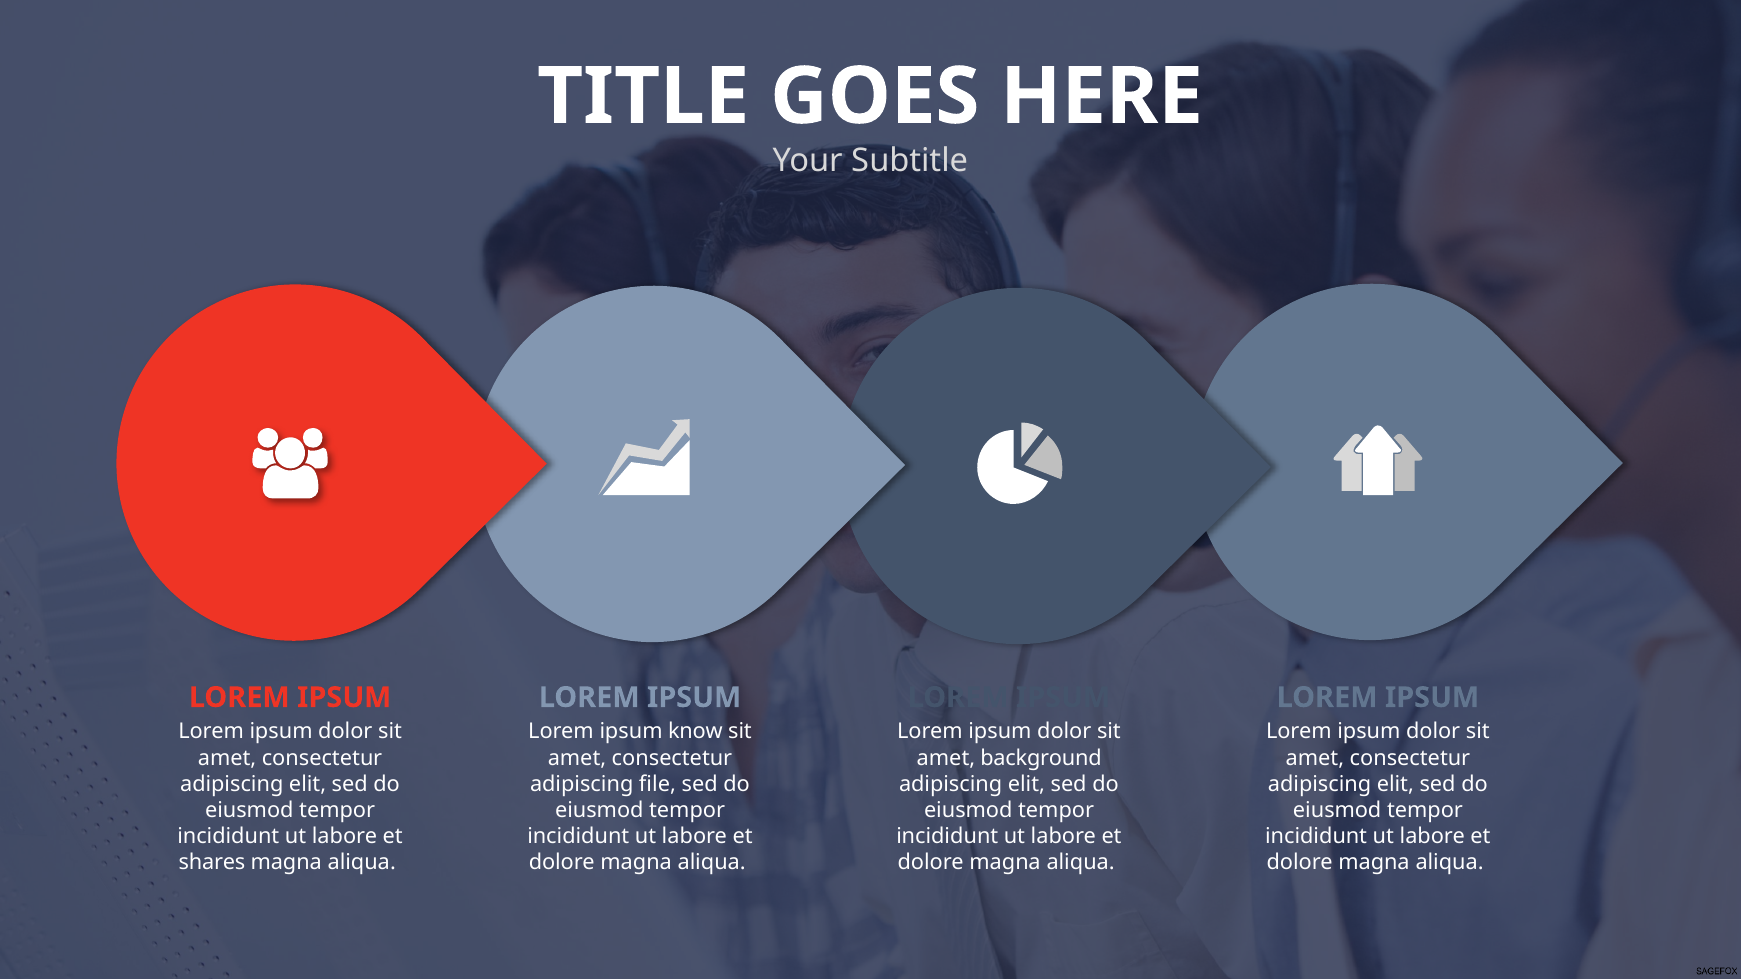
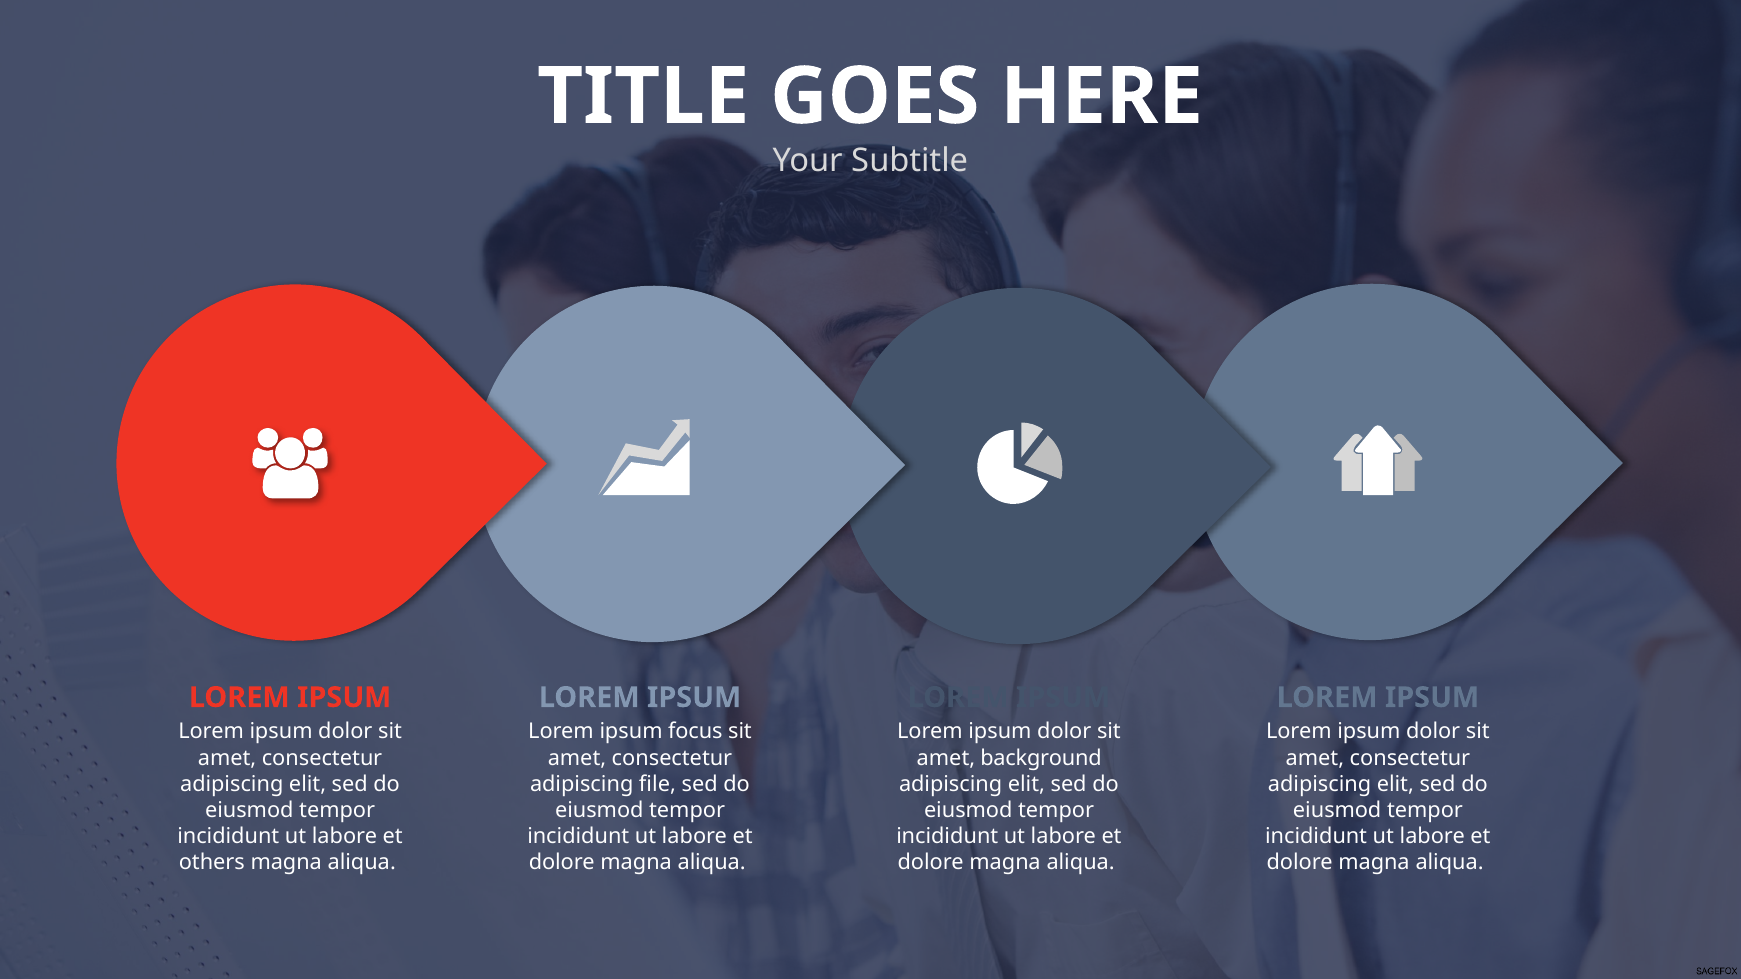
know: know -> focus (695, 732)
shares: shares -> others (212, 863)
